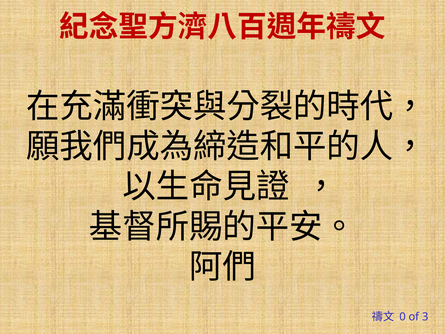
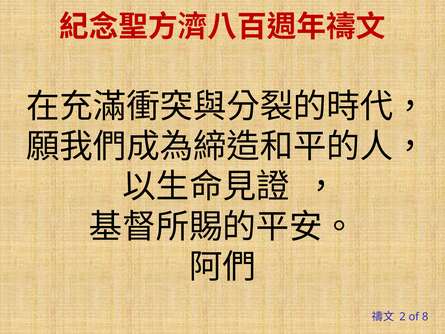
0: 0 -> 2 (403, 317)
3: 3 -> 8 (425, 317)
